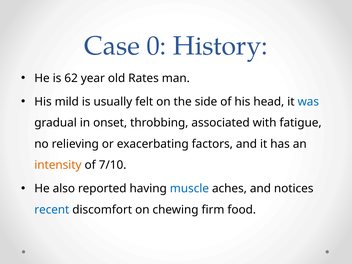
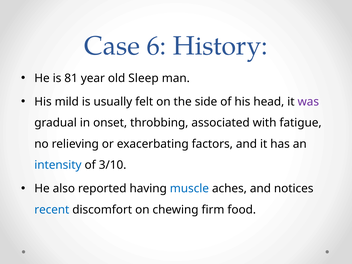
0: 0 -> 6 (156, 46)
62: 62 -> 81 (71, 78)
Rates: Rates -> Sleep (144, 78)
was colour: blue -> purple (308, 102)
intensity colour: orange -> blue (58, 165)
7/10: 7/10 -> 3/10 (113, 165)
